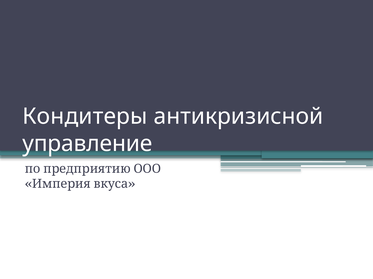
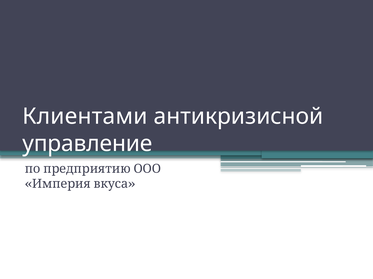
Кондитеры: Кондитеры -> Клиентами (85, 117)
